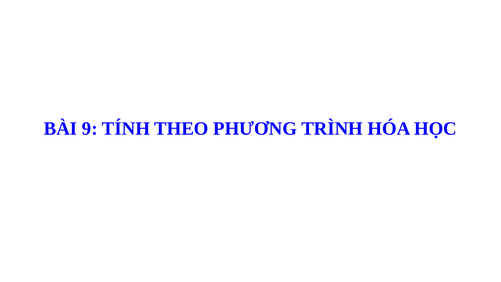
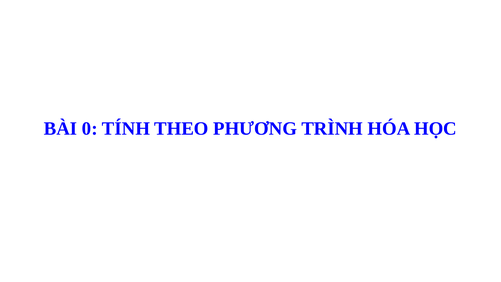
9: 9 -> 0 (90, 128)
